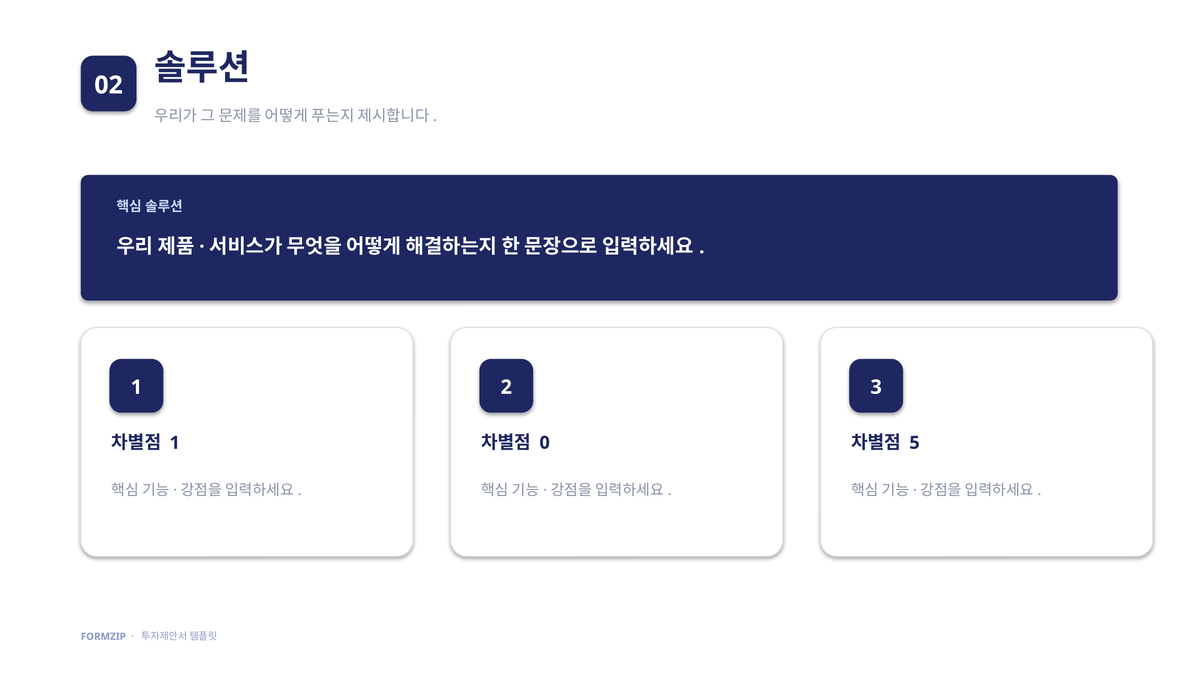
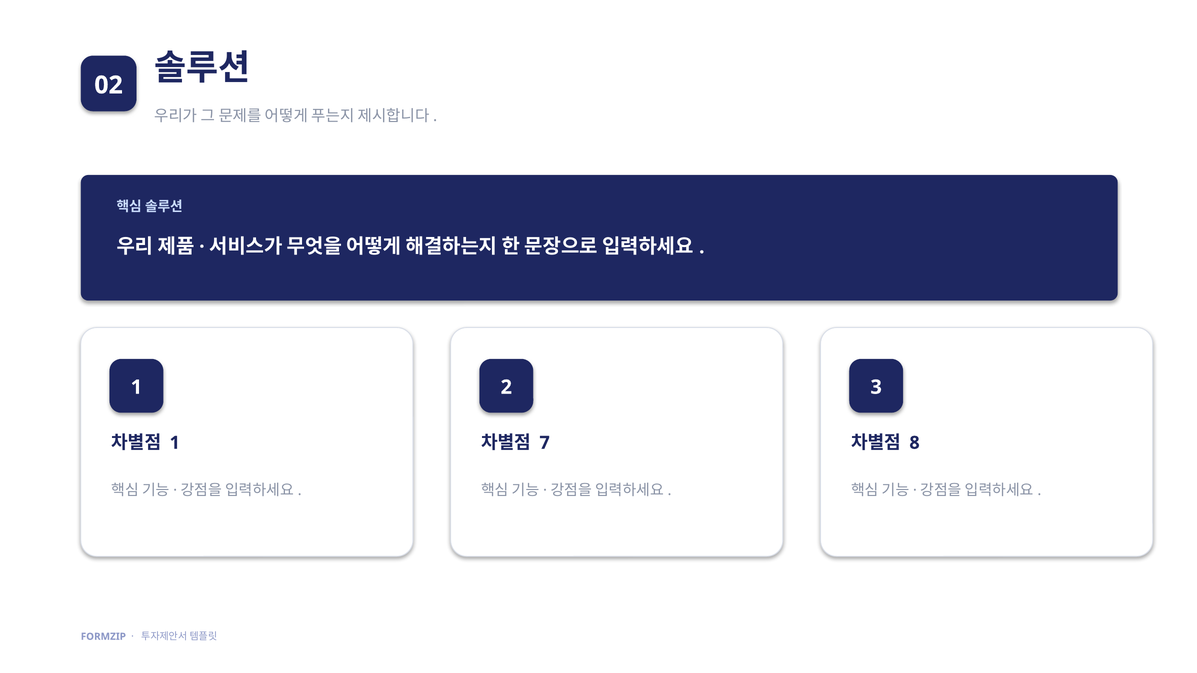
0: 0 -> 7 (545, 443)
5: 5 -> 8 (915, 443)
